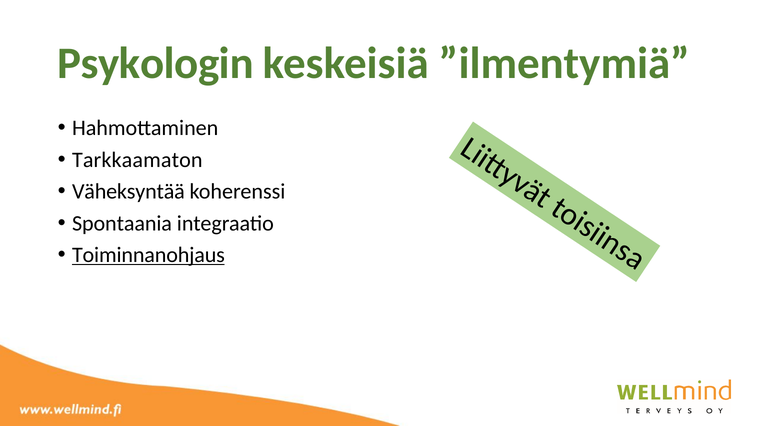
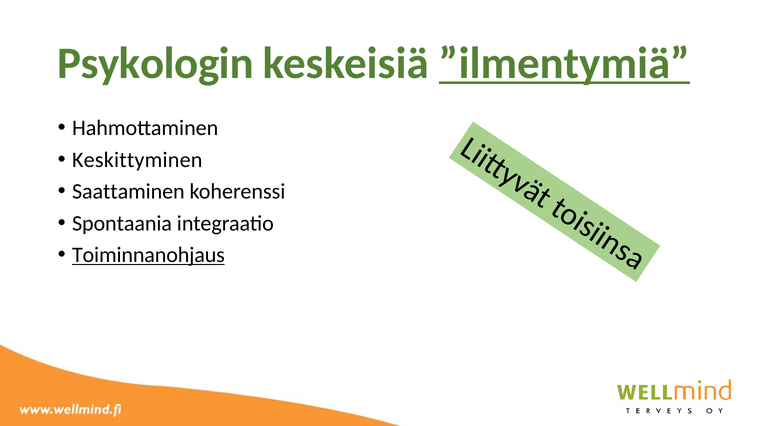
”ilmentymiä underline: none -> present (564, 64)
Tarkkaamaton: Tarkkaamaton -> Keskittyminen (137, 160)
Väheksyntää: Väheksyntää -> Saattaminen (128, 192)
